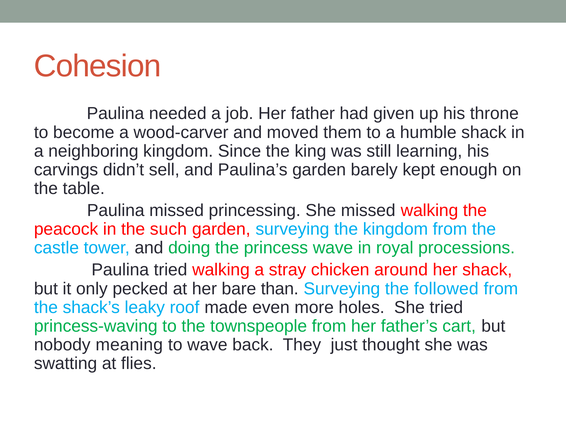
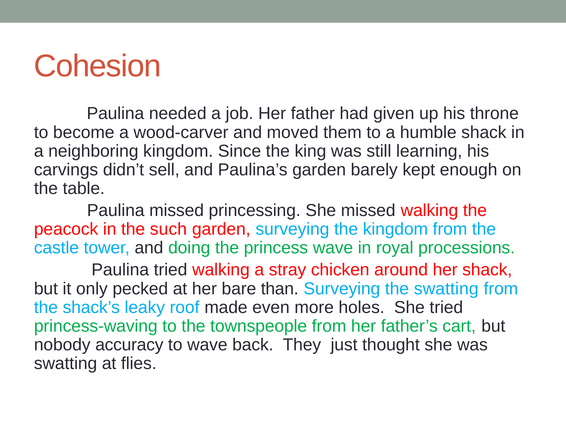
the followed: followed -> swatting (446, 288)
meaning: meaning -> accuracy (129, 344)
